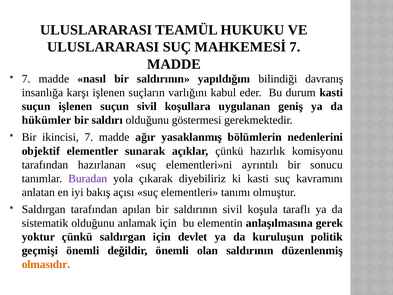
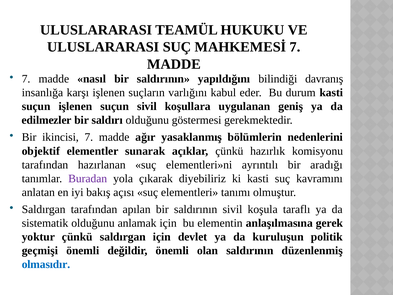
hükümler: hükümler -> edilmezler (47, 120)
sonucu: sonucu -> aradığı (326, 165)
olmasıdır colour: orange -> blue (46, 264)
